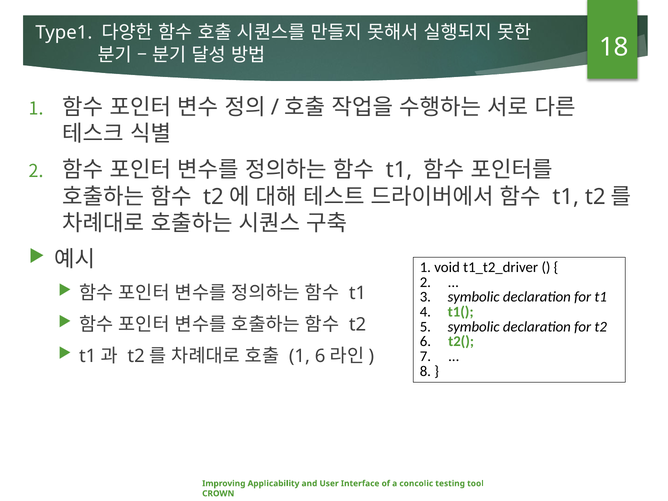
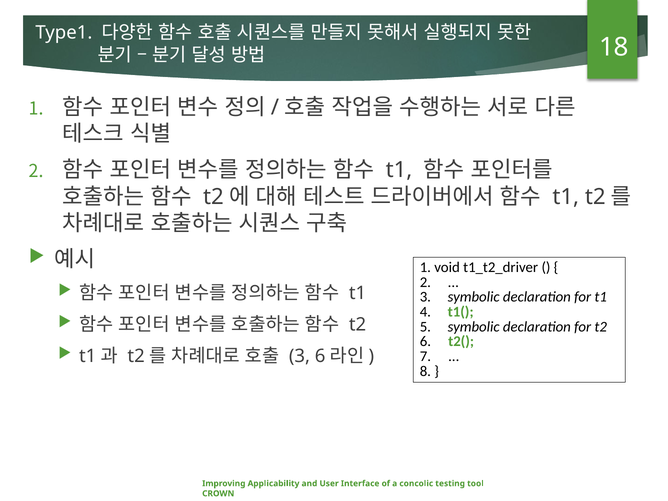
1: 1 -> 3 (299, 356)
